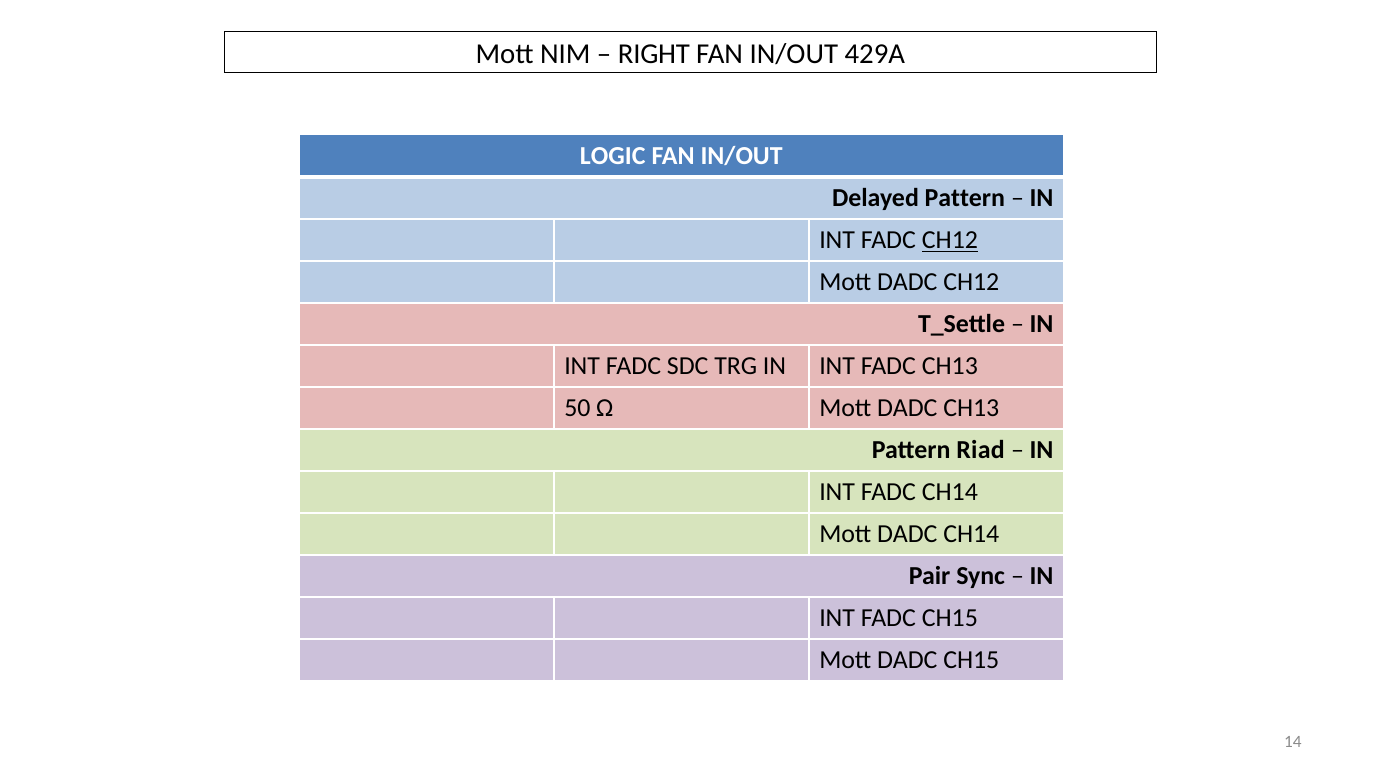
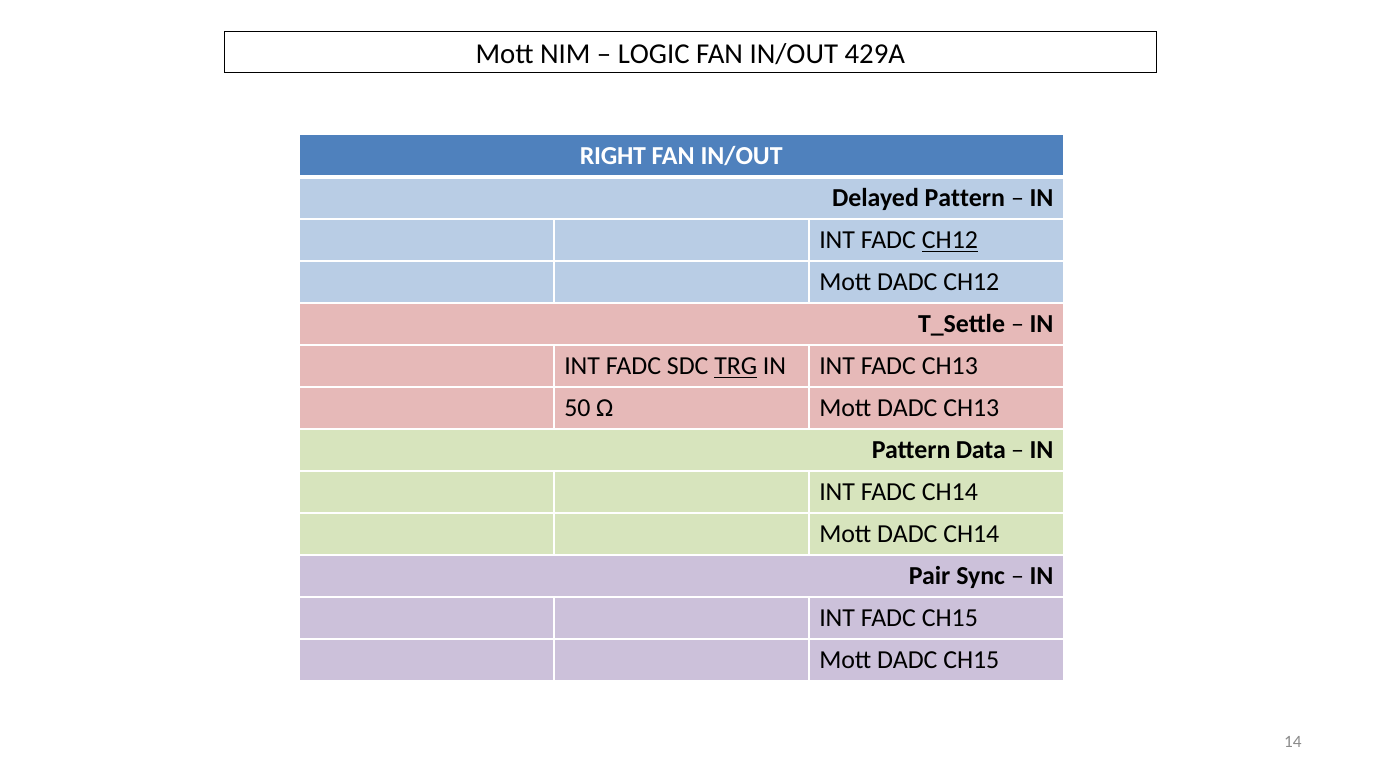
RIGHT: RIGHT -> LOGIC (654, 53)
LOGIC: LOGIC -> RIGHT (613, 156)
TRG underline: none -> present (736, 366)
Riad: Riad -> Data (981, 450)
